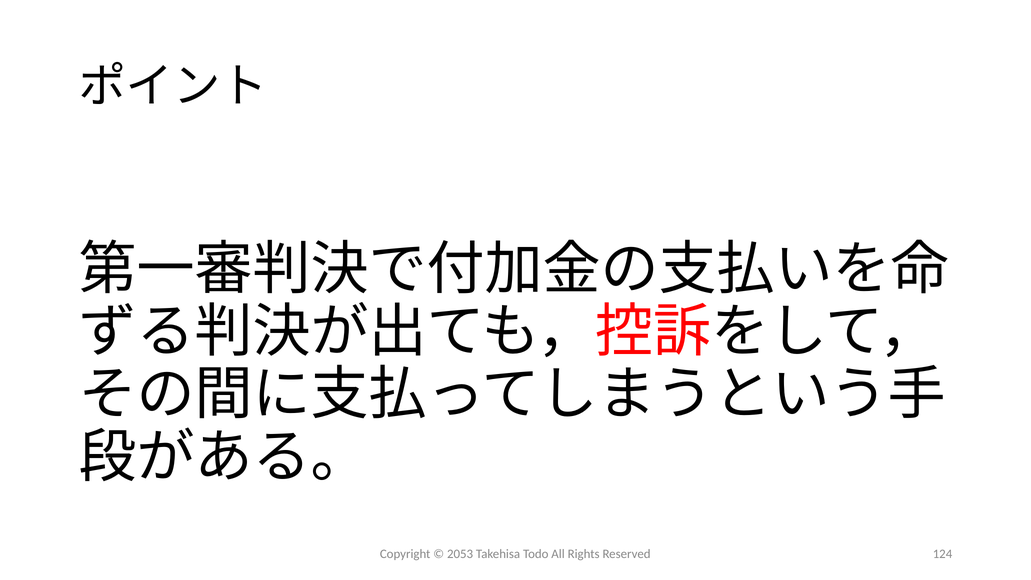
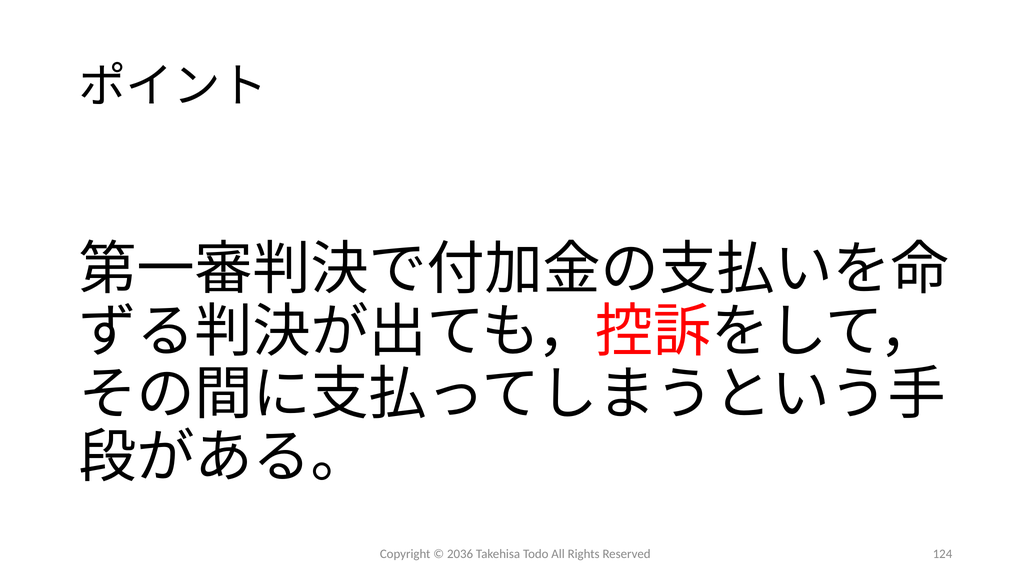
2053: 2053 -> 2036 (460, 554)
